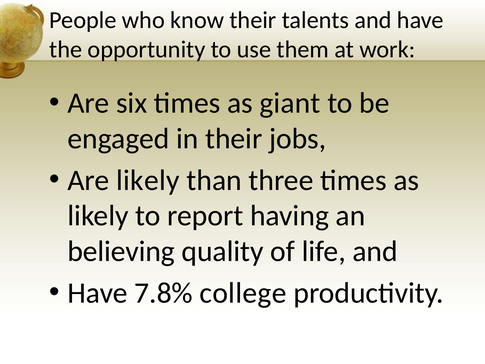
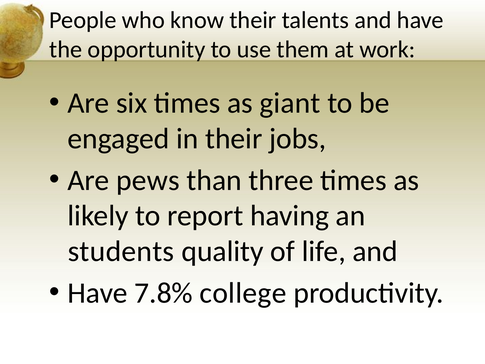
Are likely: likely -> pews (148, 180)
believing: believing -> students (121, 251)
